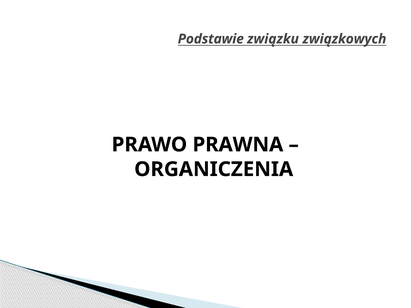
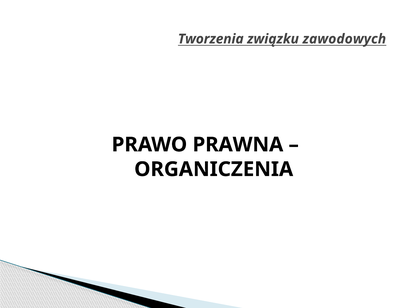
Podstawie: Podstawie -> Tworzenia (211, 39)
związkowych: związkowych -> zawodowych (344, 39)
